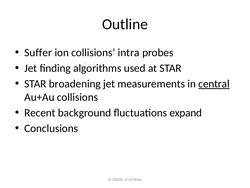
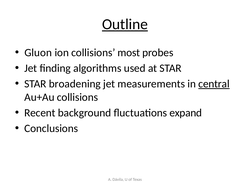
Outline underline: none -> present (125, 24)
Suffer: Suffer -> Gluon (38, 52)
intra: intra -> most (129, 52)
